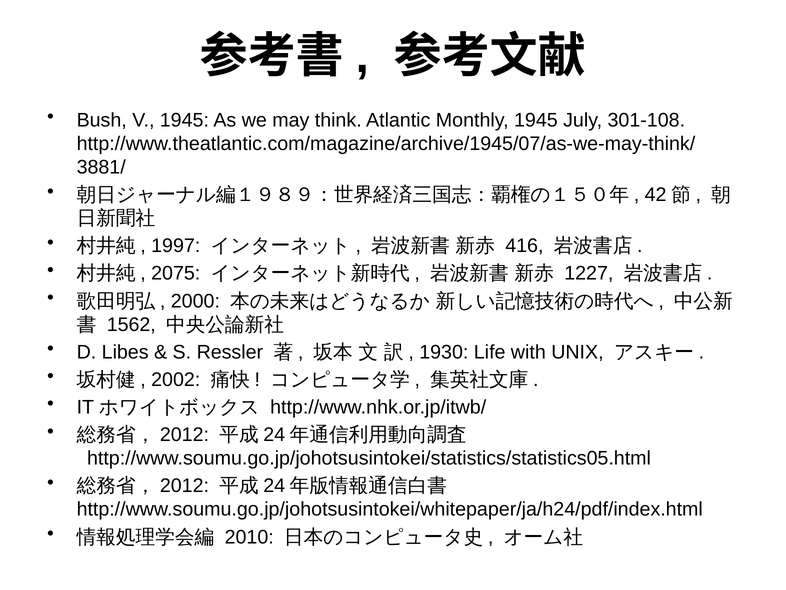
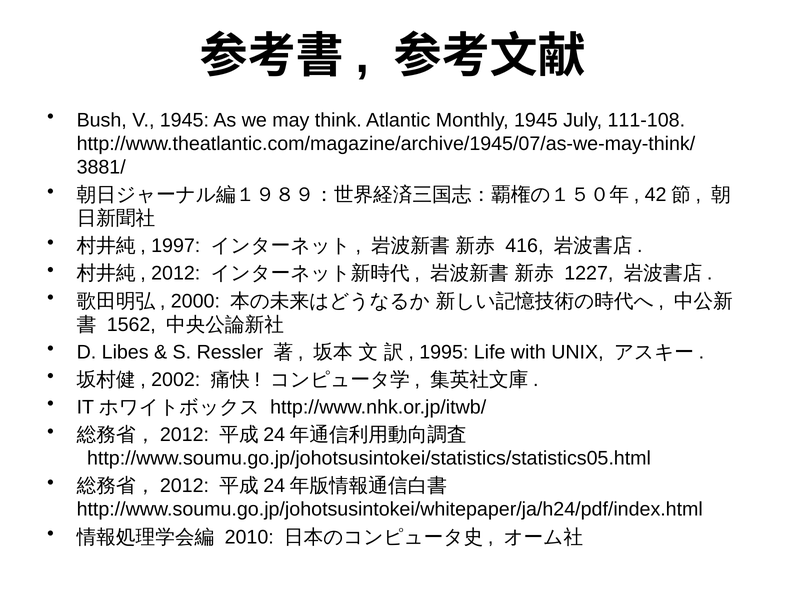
301-108: 301-108 -> 111-108 (646, 120)
2075: 2075 -> 2012 (176, 273)
1930: 1930 -> 1995 (444, 352)
